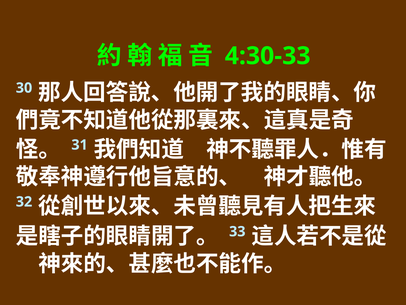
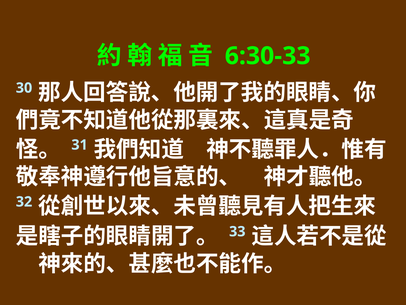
4:30-33: 4:30-33 -> 6:30-33 (268, 56)
